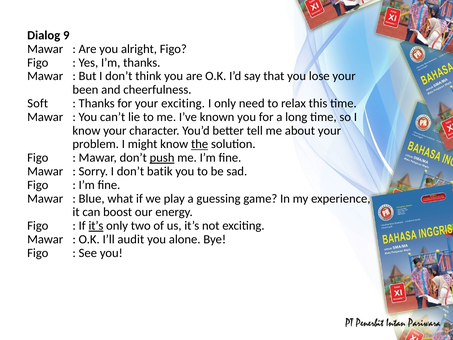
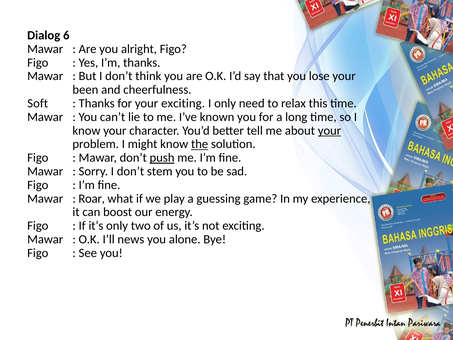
9: 9 -> 6 (66, 35)
your underline: none -> present (329, 130)
batik: batik -> stem (160, 171)
Blue: Blue -> Roar (92, 198)
it’s underline: present -> none (96, 226)
audit: audit -> news (131, 239)
